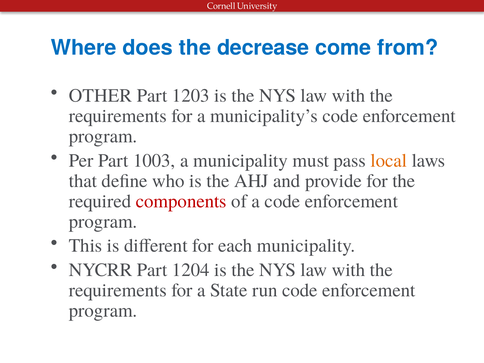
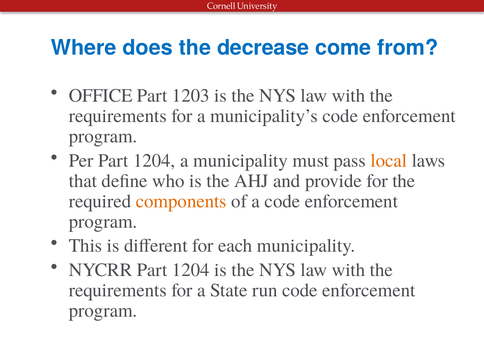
OTHER: OTHER -> OFFICE (101, 96)
Per Part 1003: 1003 -> 1204 (154, 161)
components colour: red -> orange (181, 201)
